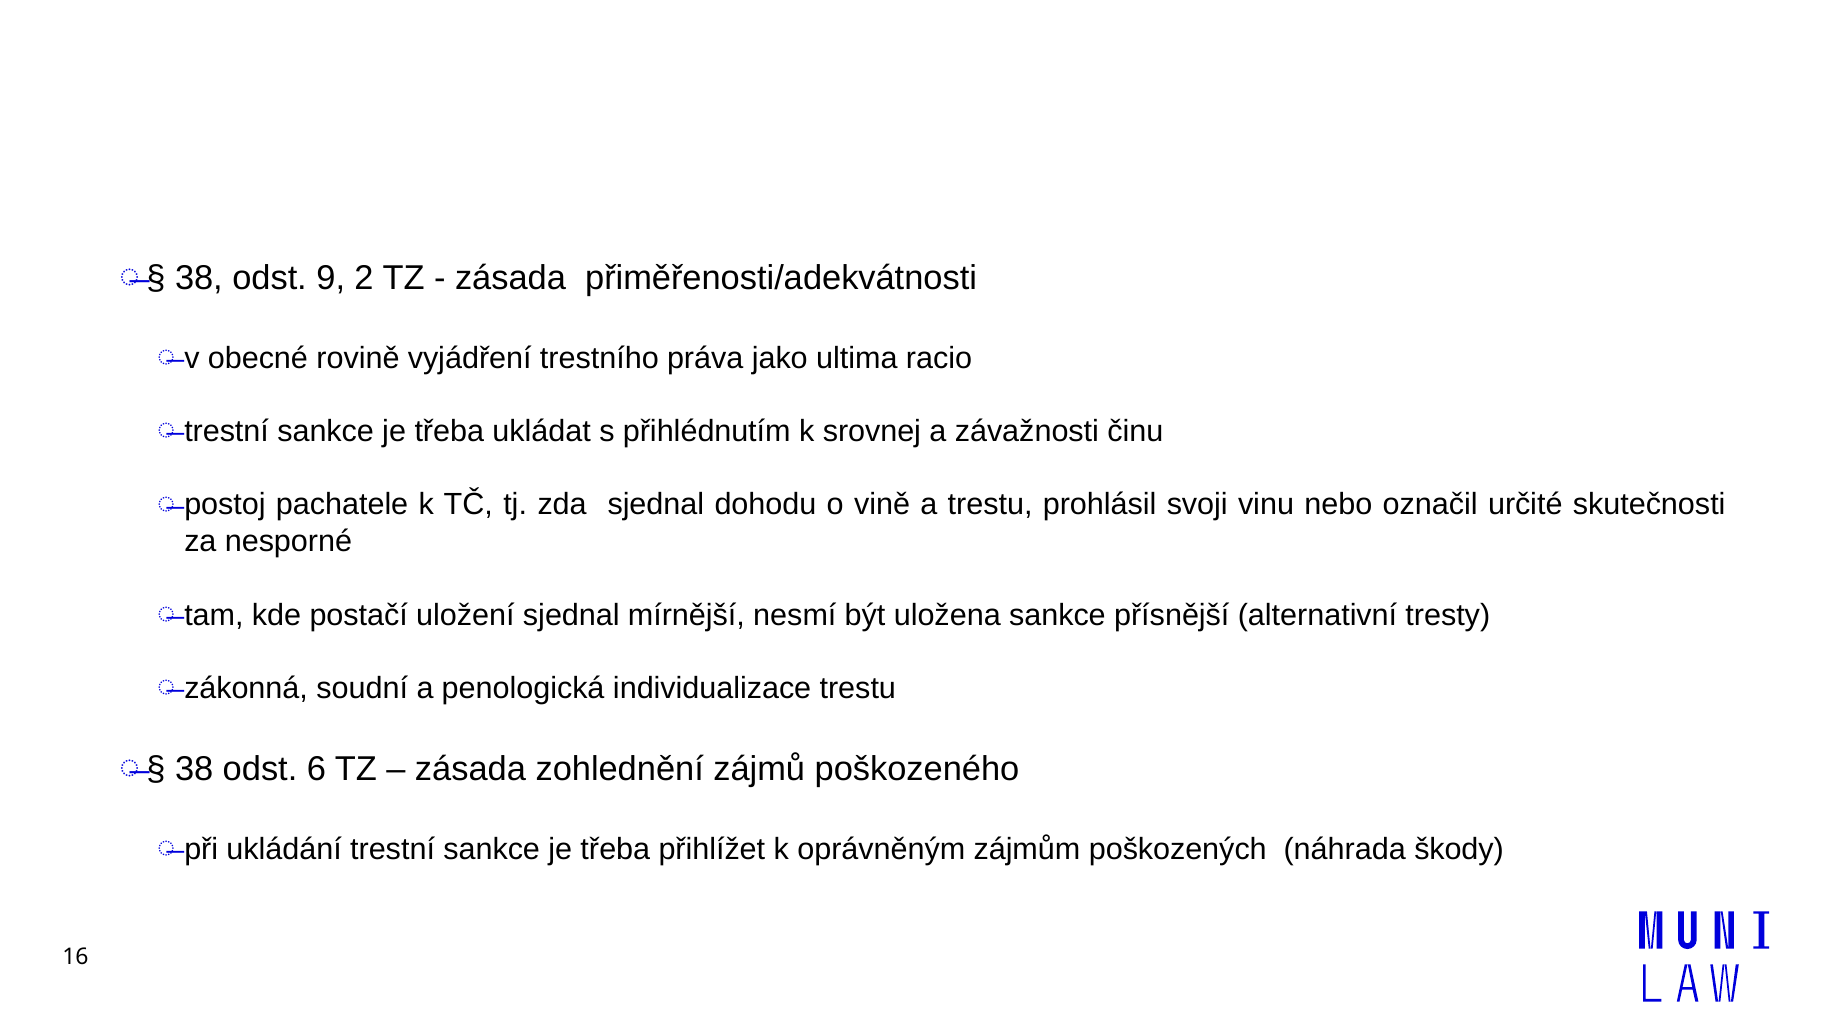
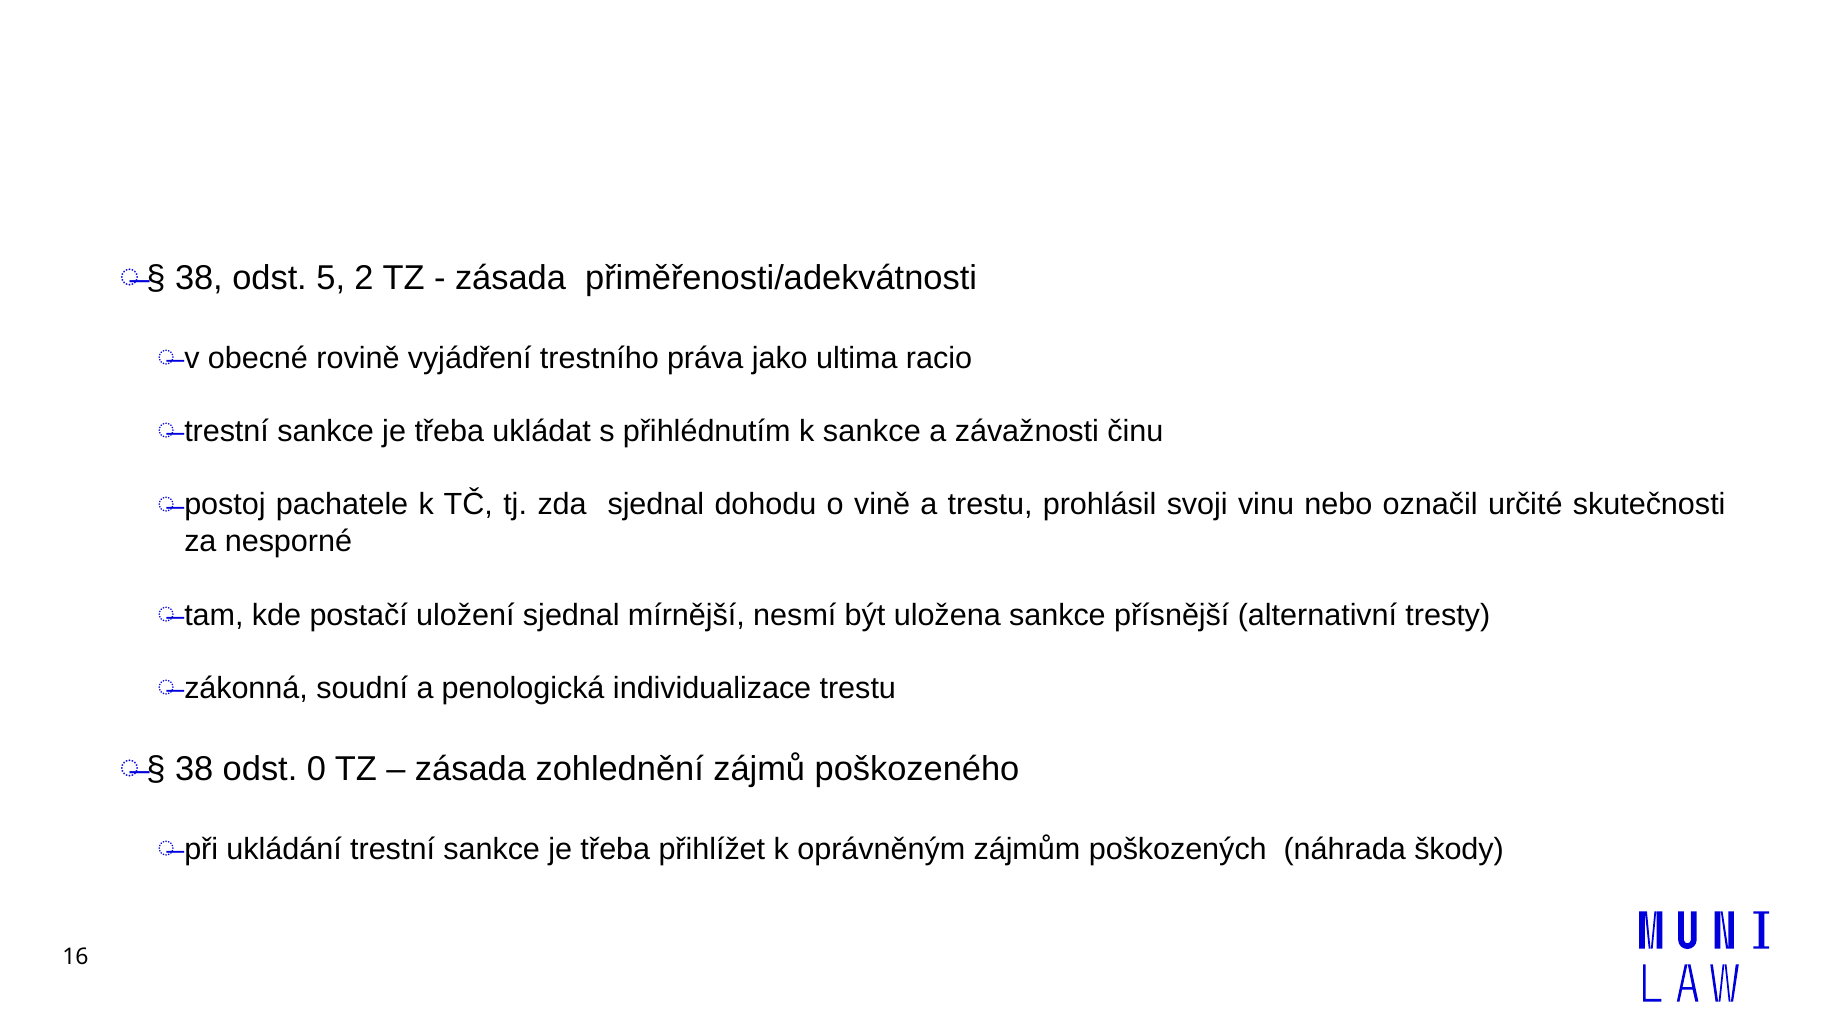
9: 9 -> 5 (331, 278)
k srovnej: srovnej -> sankce (872, 431)
6: 6 -> 0 (316, 769)
